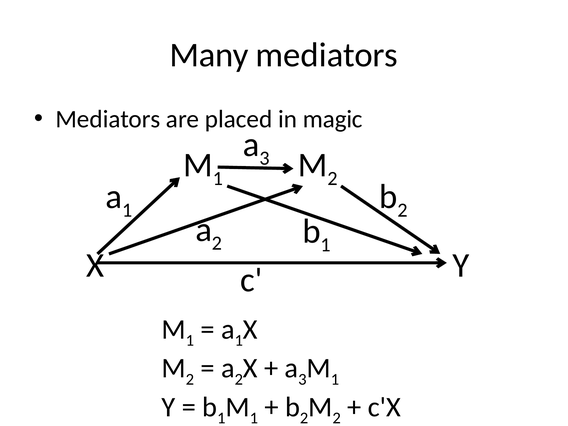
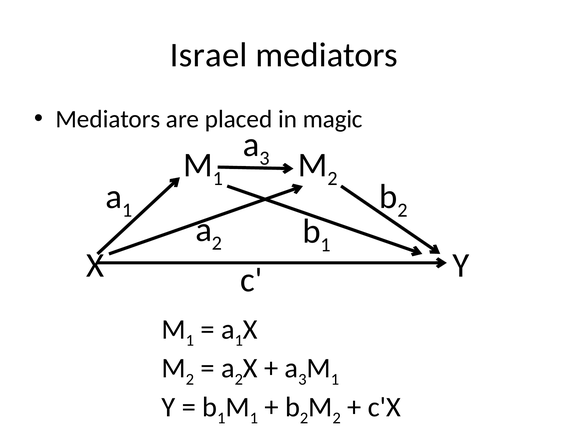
Many: Many -> Israel (209, 55)
